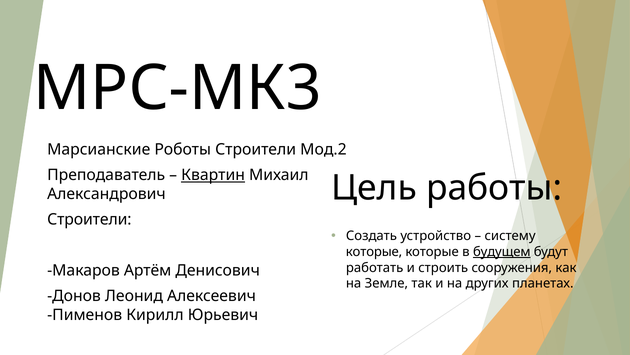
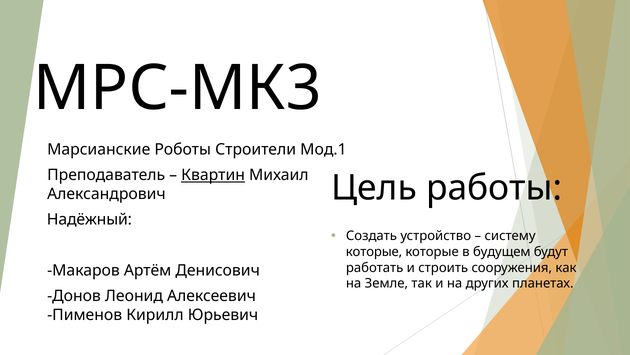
Мод.2: Мод.2 -> Мод.1 (323, 149)
Строители: Строители -> Надёжный (89, 219)
будущем underline: present -> none (502, 251)
